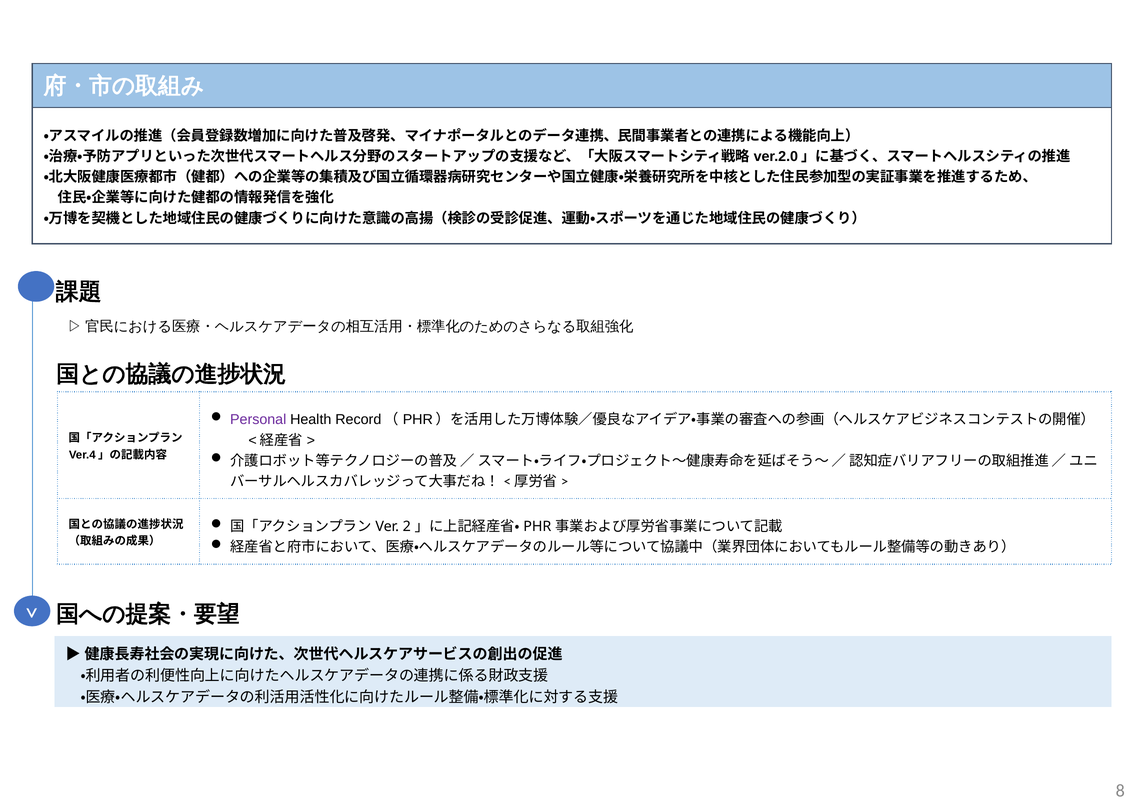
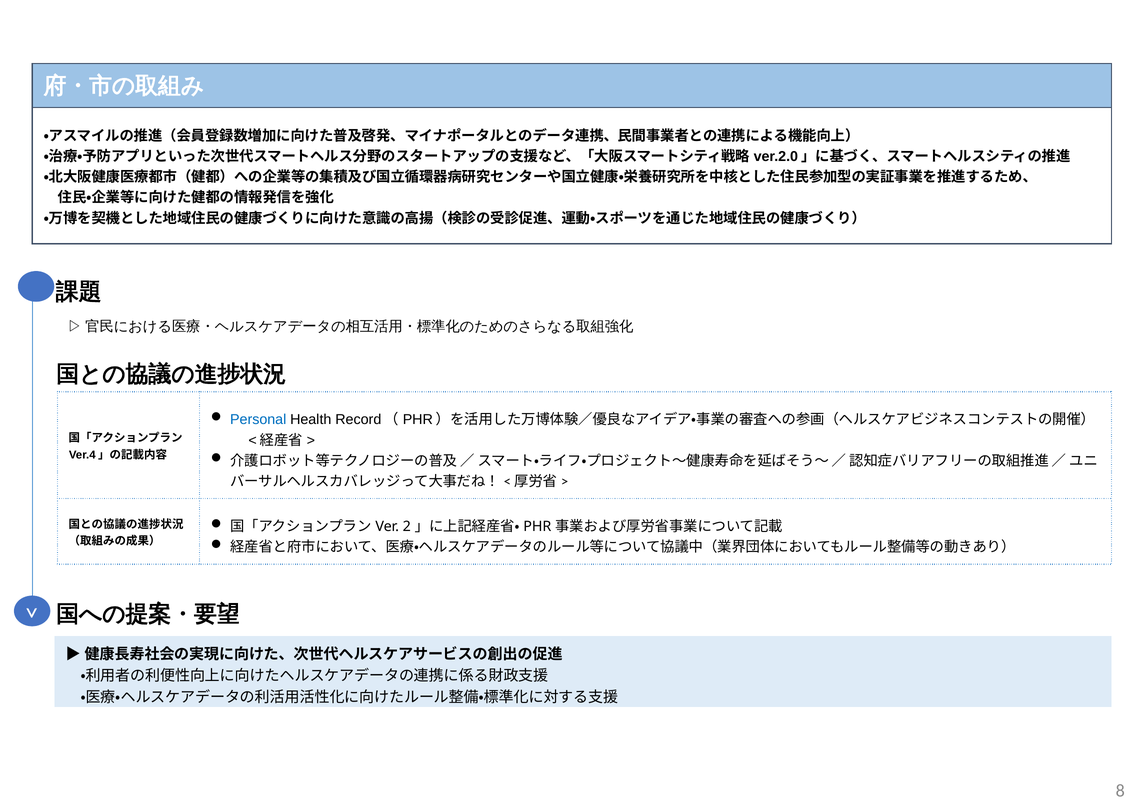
Personal colour: purple -> blue (258, 420)
